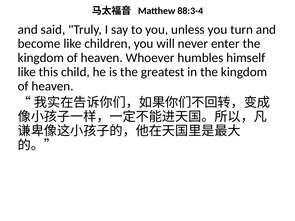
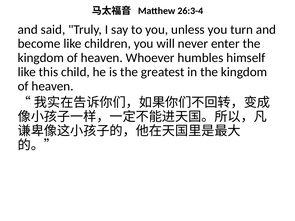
88:3-4: 88:3-4 -> 26:3-4 (190, 11)
